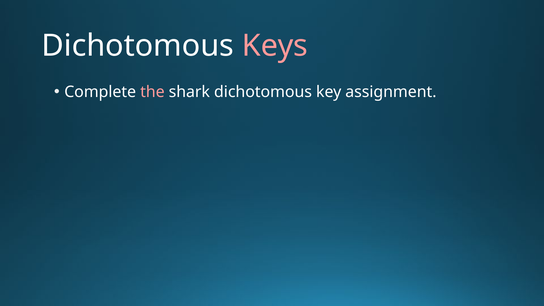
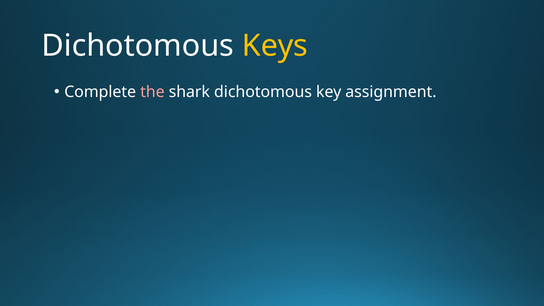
Keys colour: pink -> yellow (275, 46)
